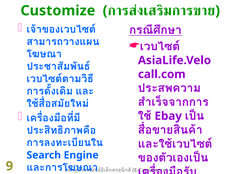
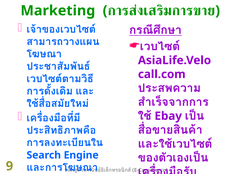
Customize: Customize -> Marketing (58, 11)
